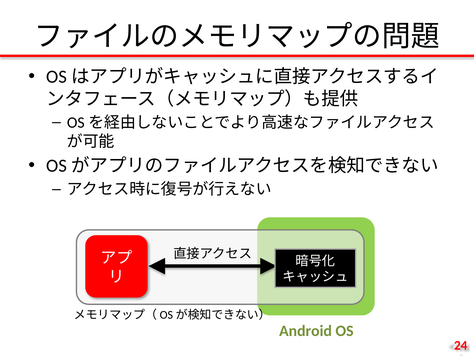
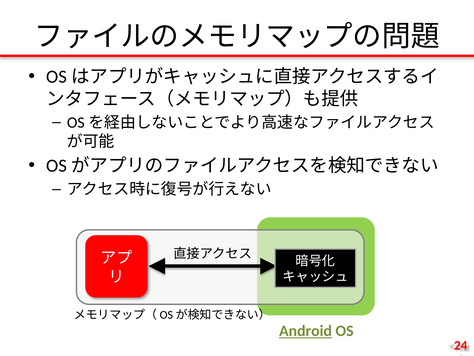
Android underline: none -> present (306, 331)
